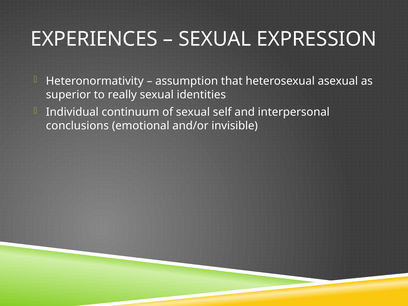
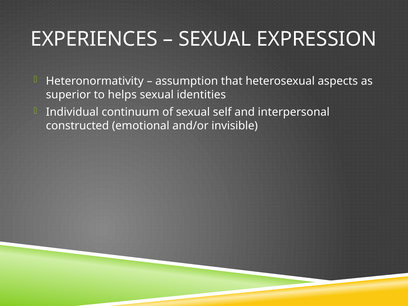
asexual: asexual -> aspects (338, 81)
really: really -> helps (122, 95)
conclusions: conclusions -> constructed (77, 126)
